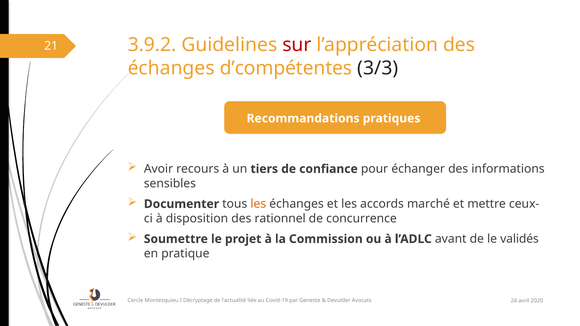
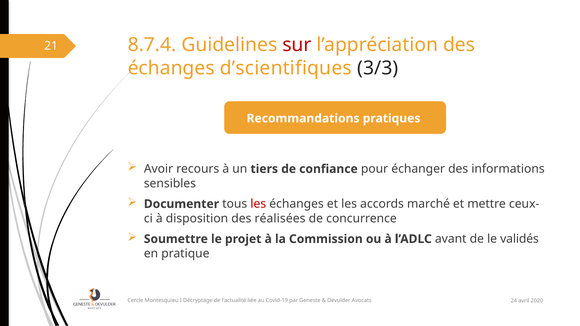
3.9.2: 3.9.2 -> 8.7.4 (152, 45)
d’compétentes: d’compétentes -> d’scientifiques (286, 68)
les colour: orange -> red (258, 204)
rationnel: rationnel -> réalisées (280, 219)
